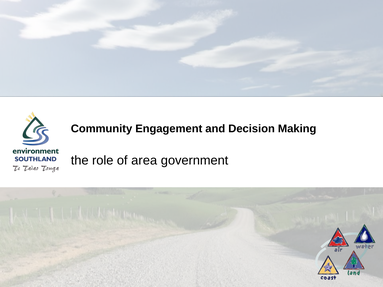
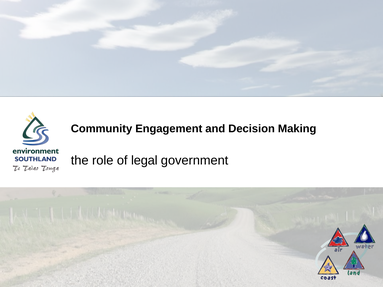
area: area -> legal (144, 160)
